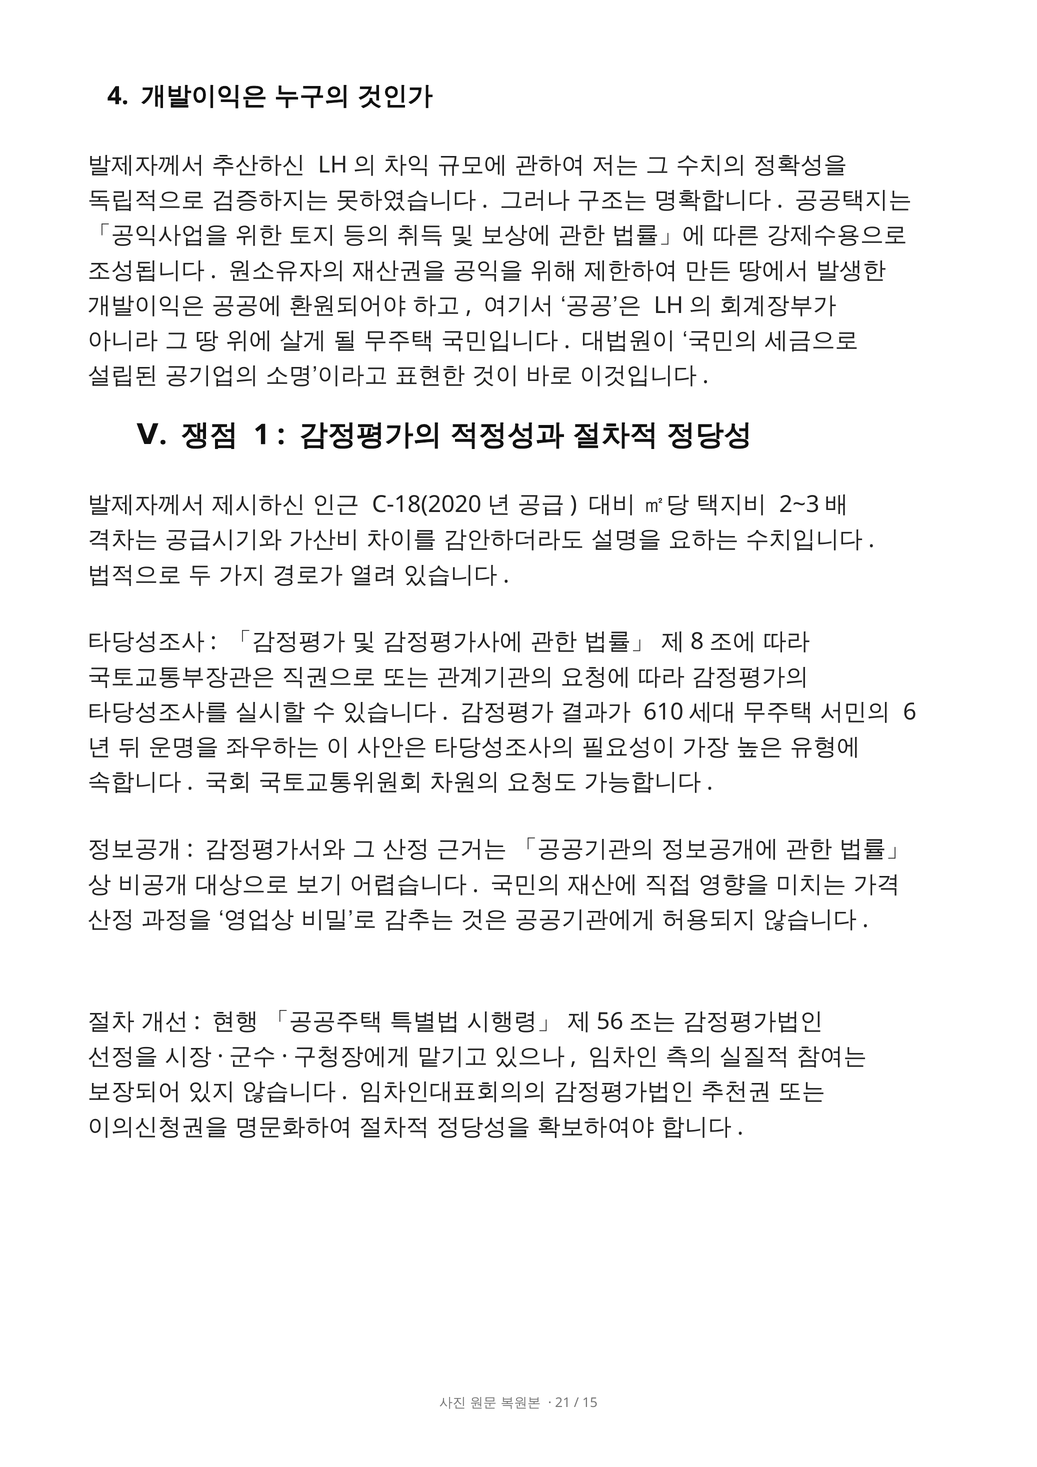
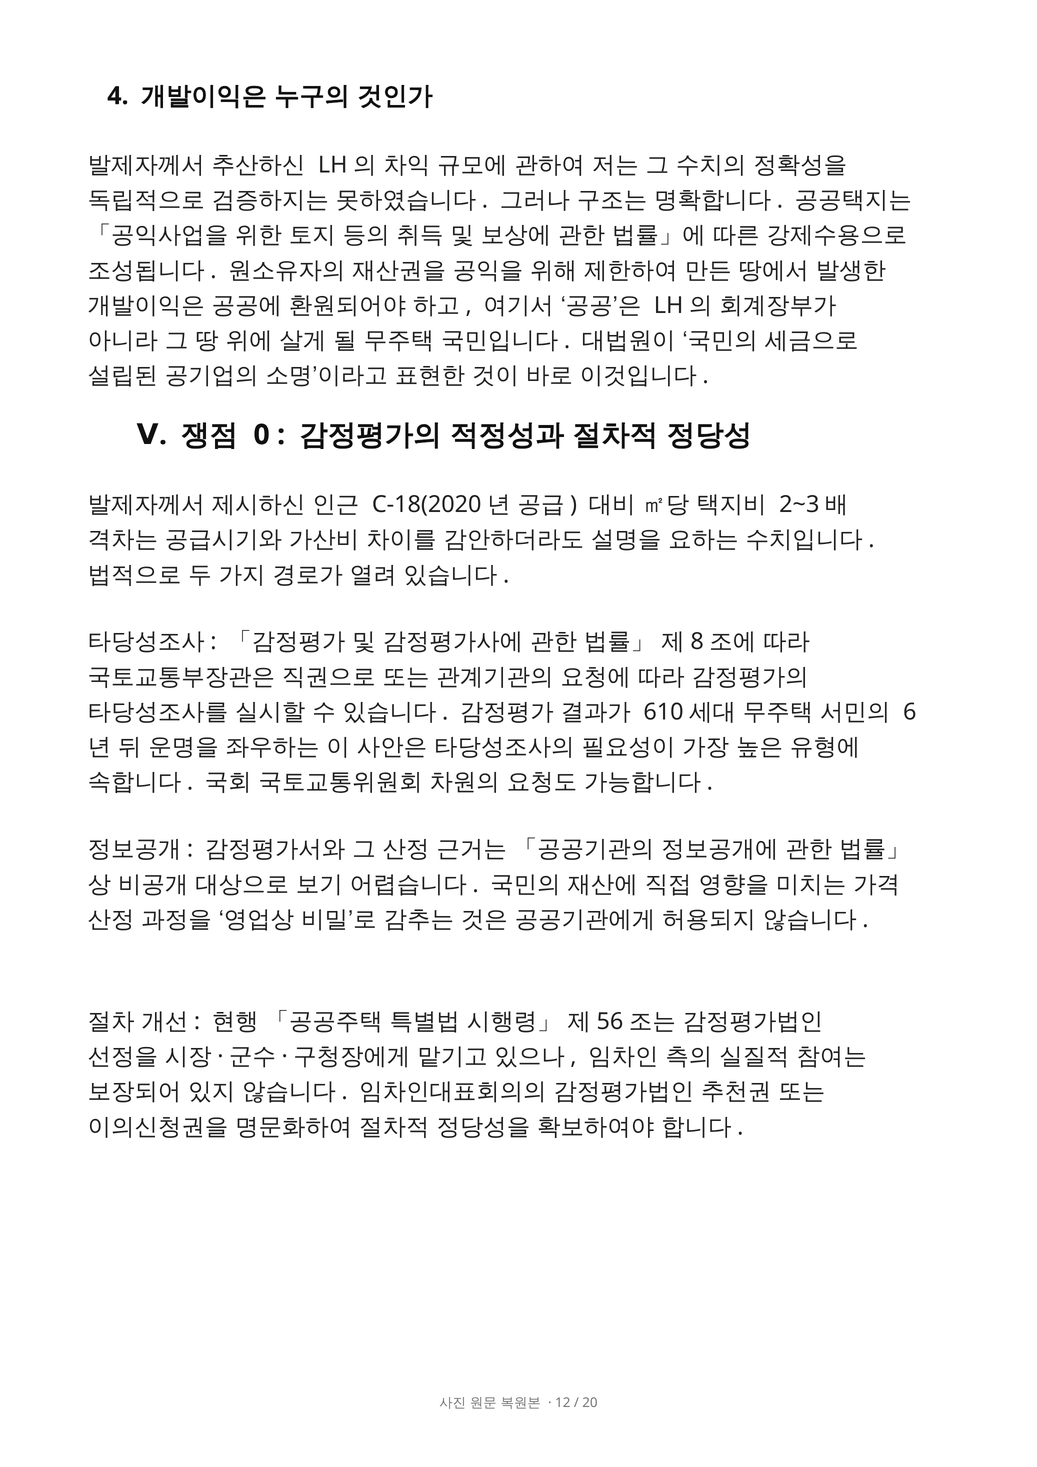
1: 1 -> 0 (262, 435)
21: 21 -> 12 (563, 1403)
15: 15 -> 20 (590, 1403)
